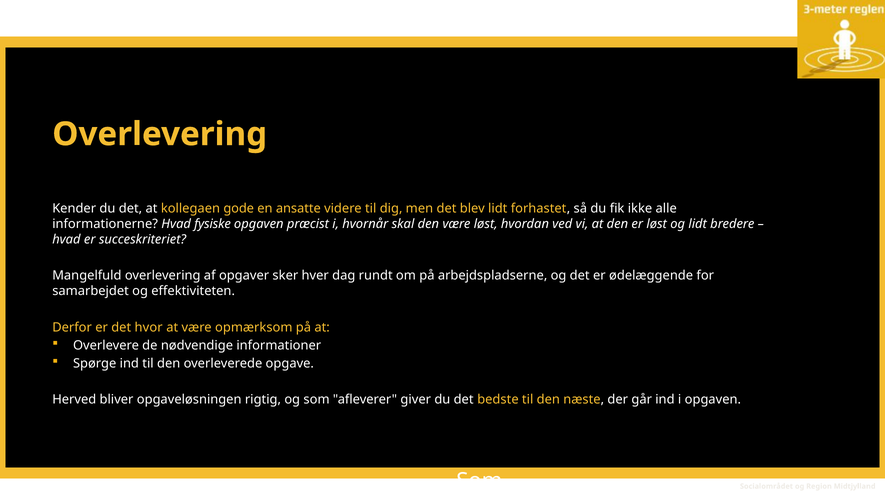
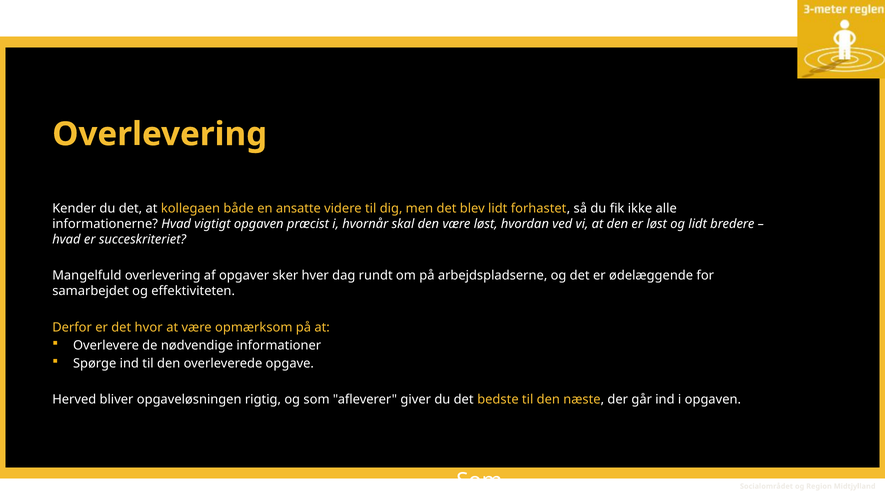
gode: gode -> både (239, 208)
fysiske: fysiske -> vigtigt (212, 224)
